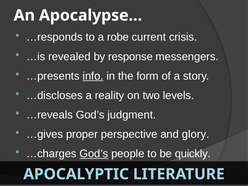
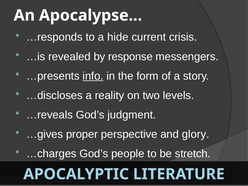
robe: robe -> hide (118, 37)
God’s underline: present -> none (94, 154)
quickly: quickly -> stretch (193, 154)
